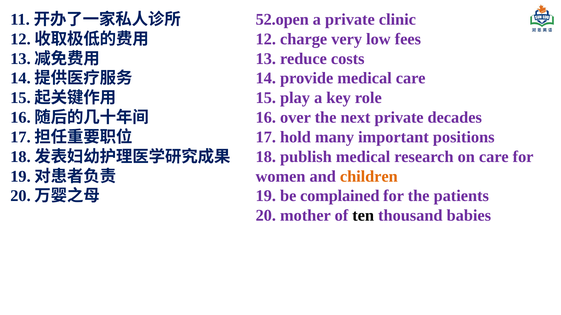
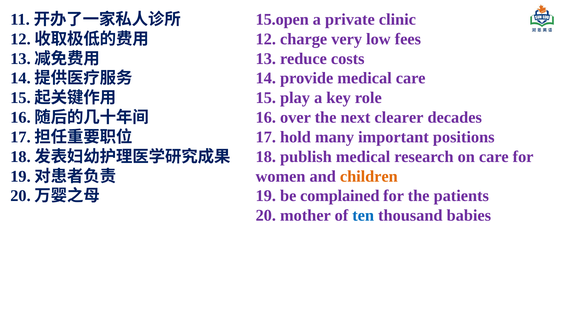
52.open: 52.open -> 15.open (282, 19)
next private: private -> clearer (399, 118)
ten colour: black -> blue (363, 216)
